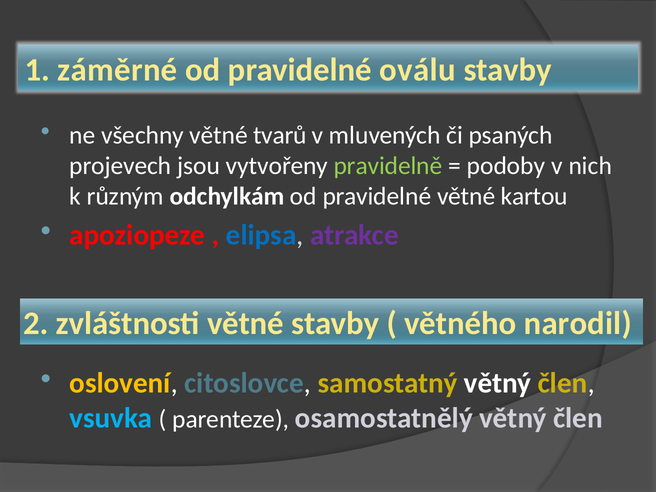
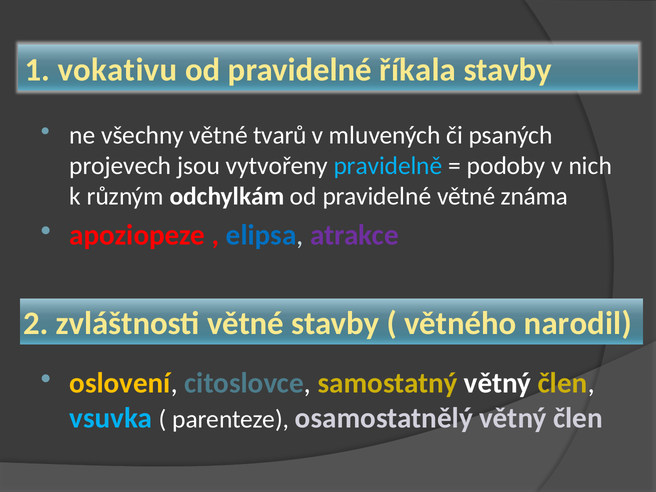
záměrné: záměrné -> vokativu (117, 70)
oválu: oválu -> říkala (418, 70)
pravidelně colour: light green -> light blue (388, 166)
kartou: kartou -> známa (534, 196)
